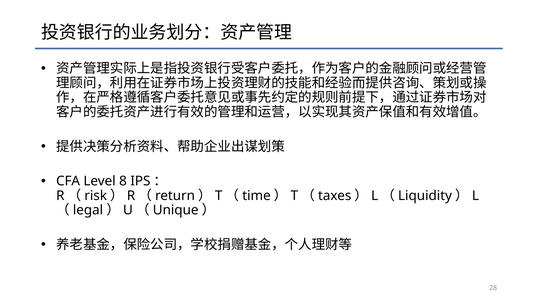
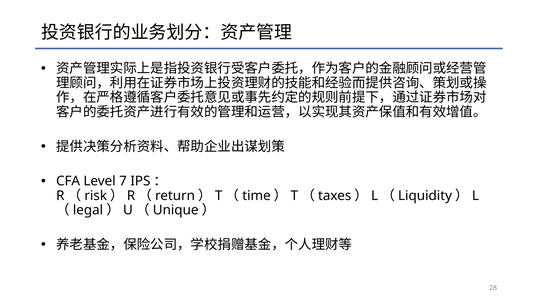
8: 8 -> 7 (123, 182)
